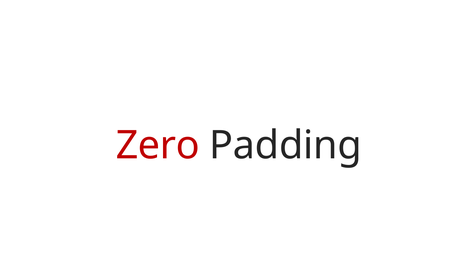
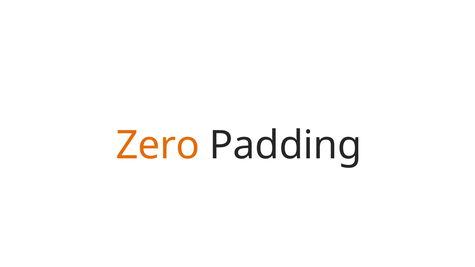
Zero colour: red -> orange (158, 146)
